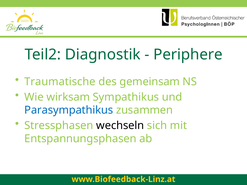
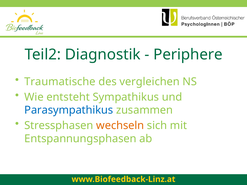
gemeinsam: gemeinsam -> vergleichen (150, 82)
wirksam: wirksam -> entsteht (68, 97)
wechseln colour: black -> orange (120, 126)
